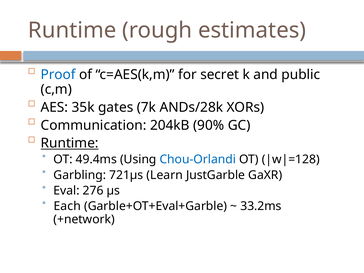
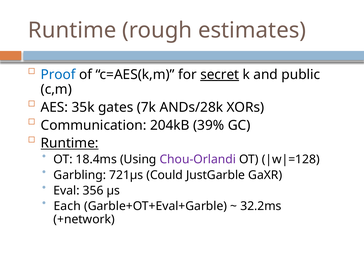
secret underline: none -> present (220, 75)
90%: 90% -> 39% (209, 125)
49.4ms: 49.4ms -> 18.4ms (96, 159)
Chou-Orlandi colour: blue -> purple (198, 159)
Learn: Learn -> Could (165, 175)
276: 276 -> 356 (93, 191)
33.2ms: 33.2ms -> 32.2ms (261, 206)
